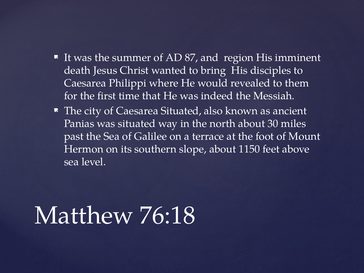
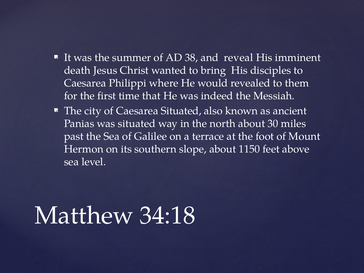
87: 87 -> 38 (191, 58)
region: region -> reveal (239, 58)
76:18: 76:18 -> 34:18 (168, 216)
